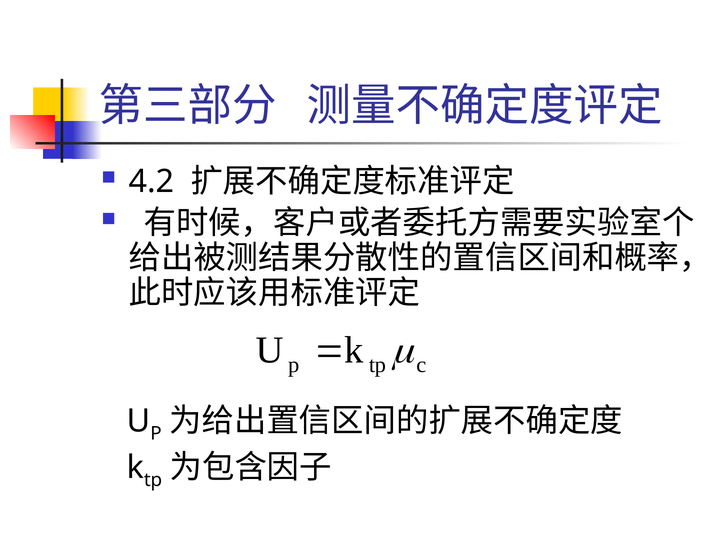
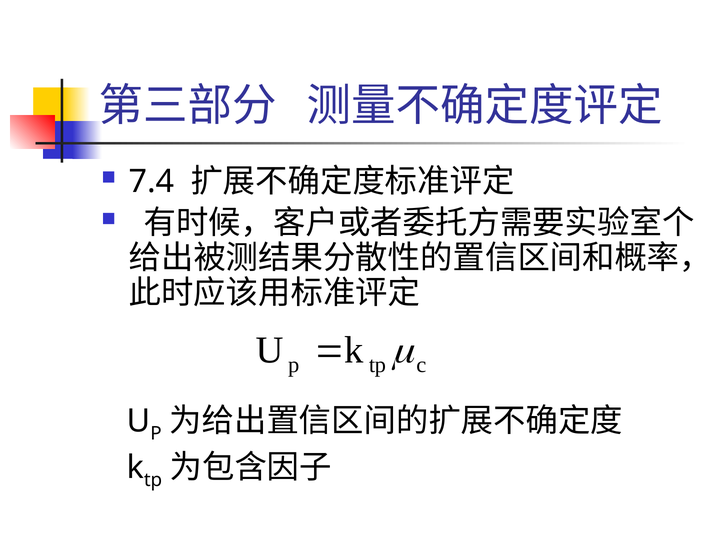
4.2: 4.2 -> 7.4 (152, 182)
